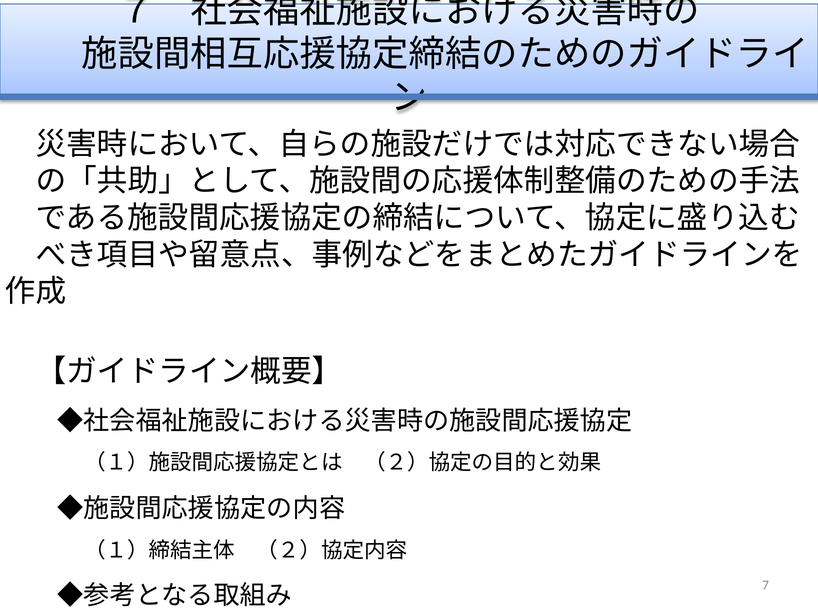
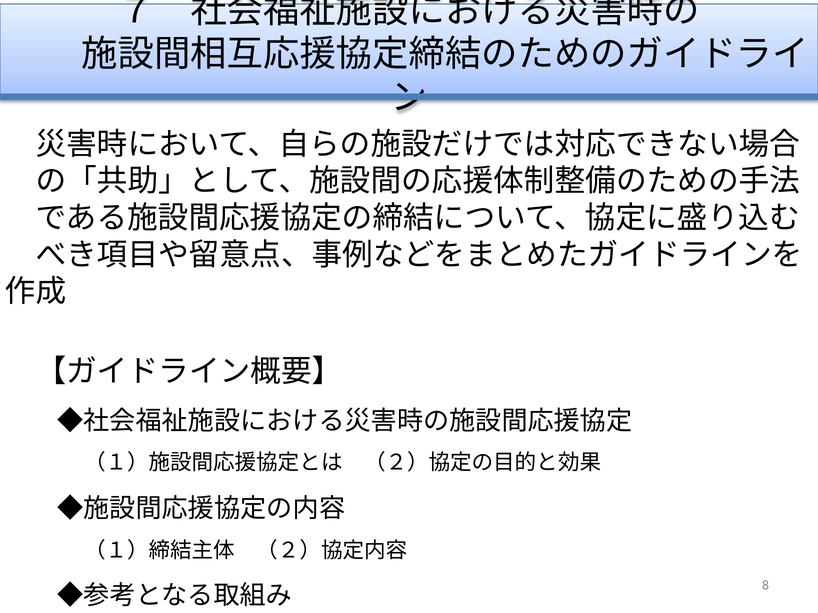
7: 7 -> 8 (766, 586)
